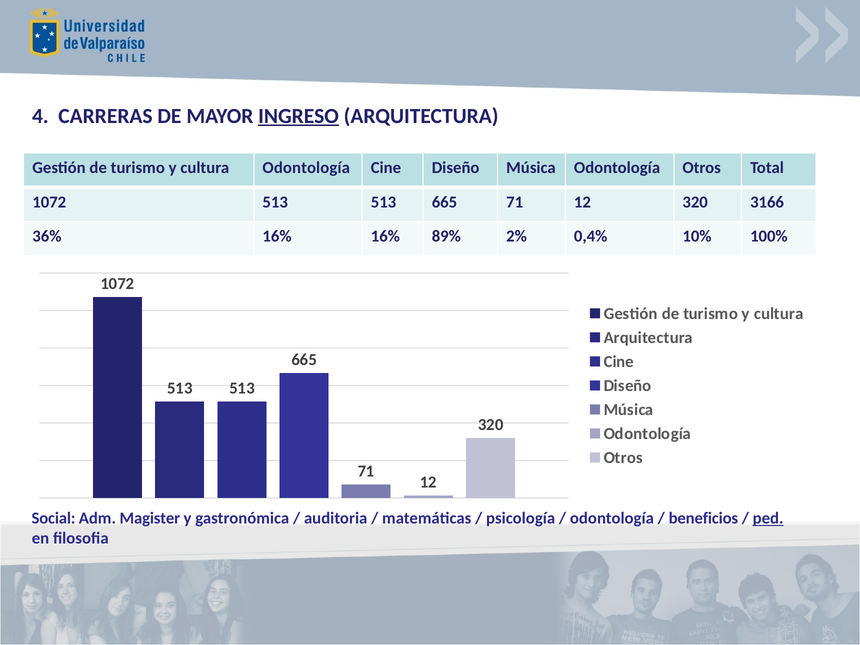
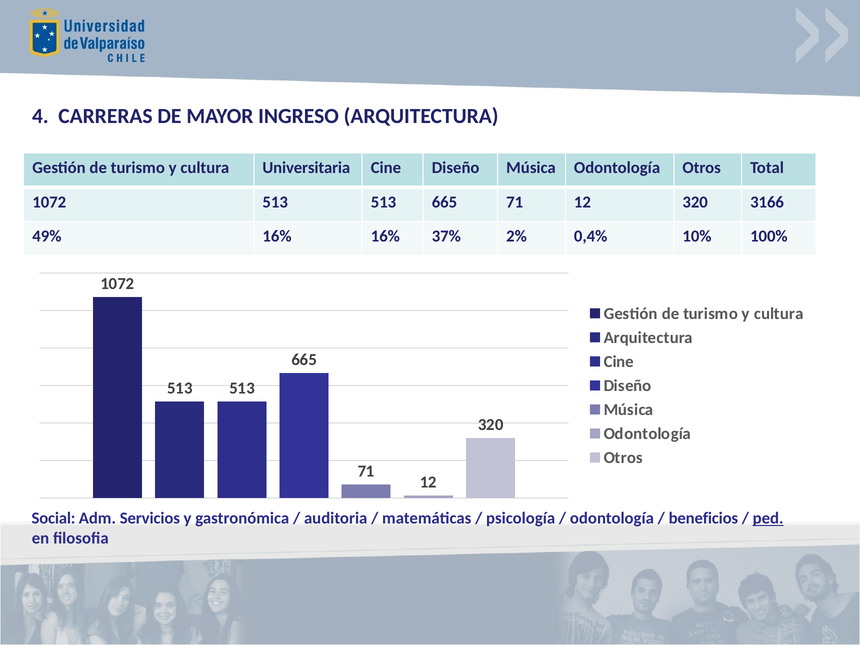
INGRESO underline: present -> none (299, 116)
cultura Odontología: Odontología -> Universitaria (306, 168)
36%: 36% -> 49% (47, 236)
89%: 89% -> 37% (446, 236)
Magister: Magister -> Servicios (150, 518)
